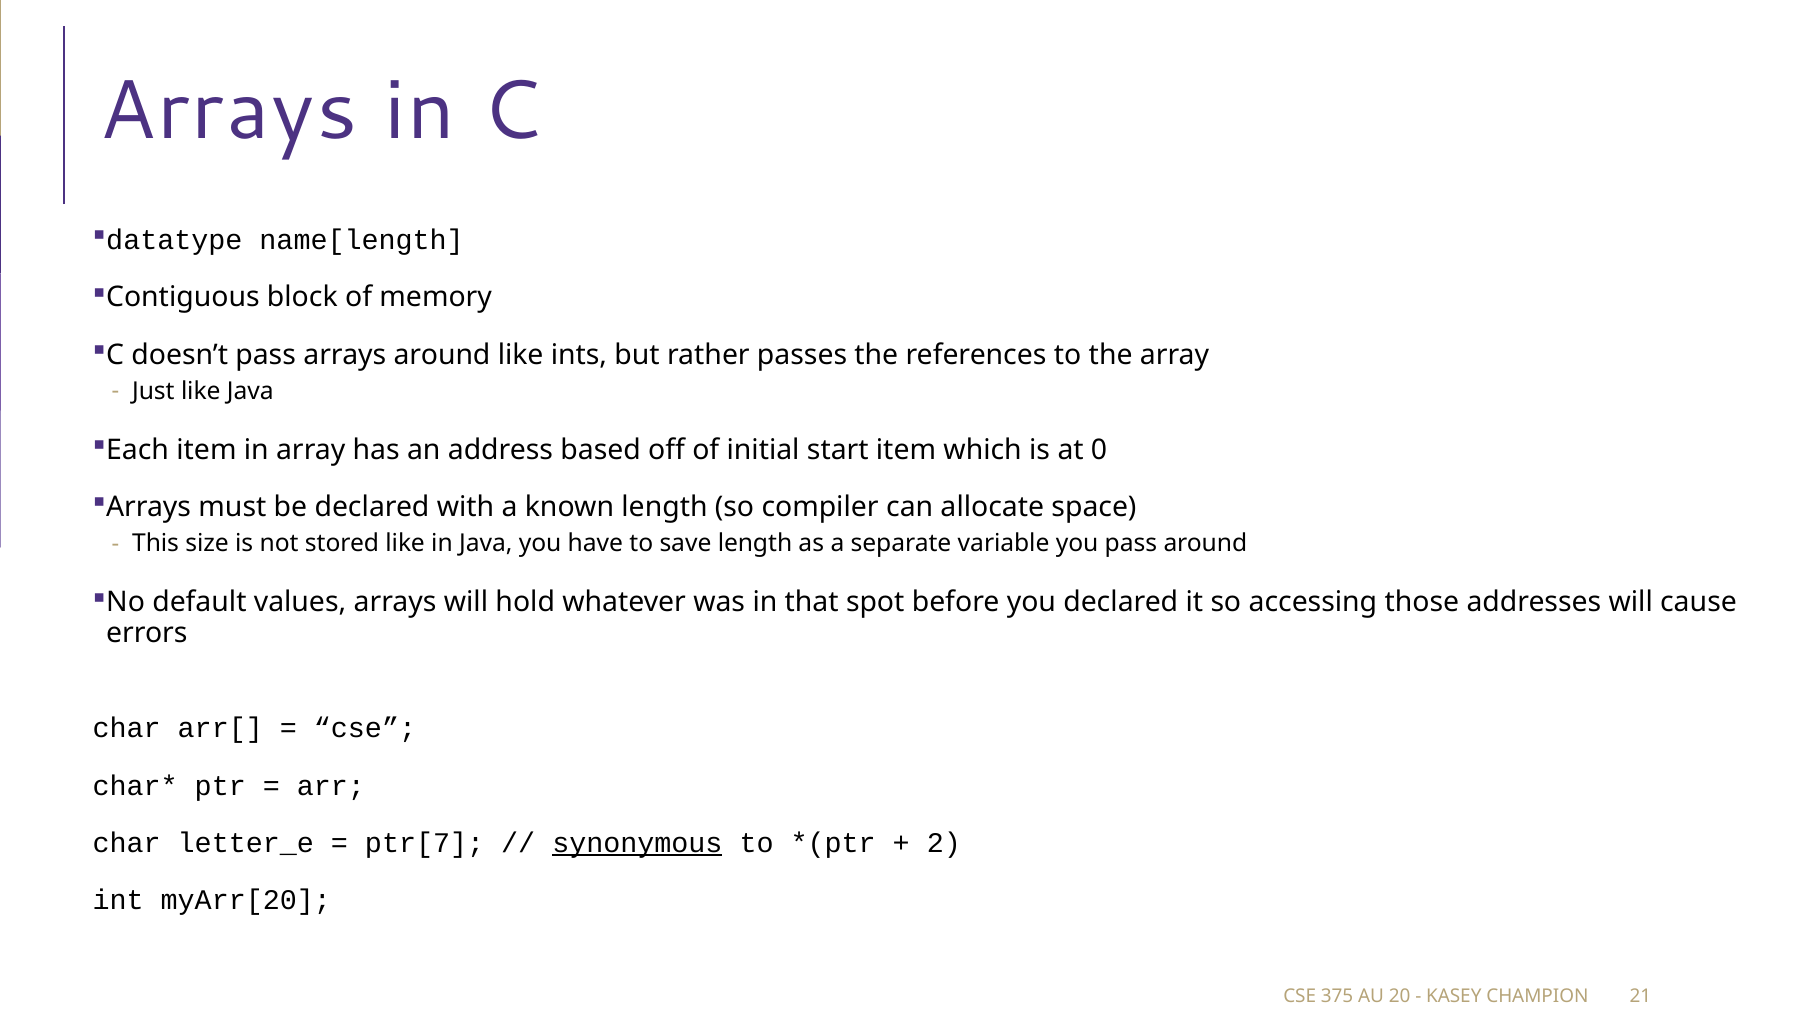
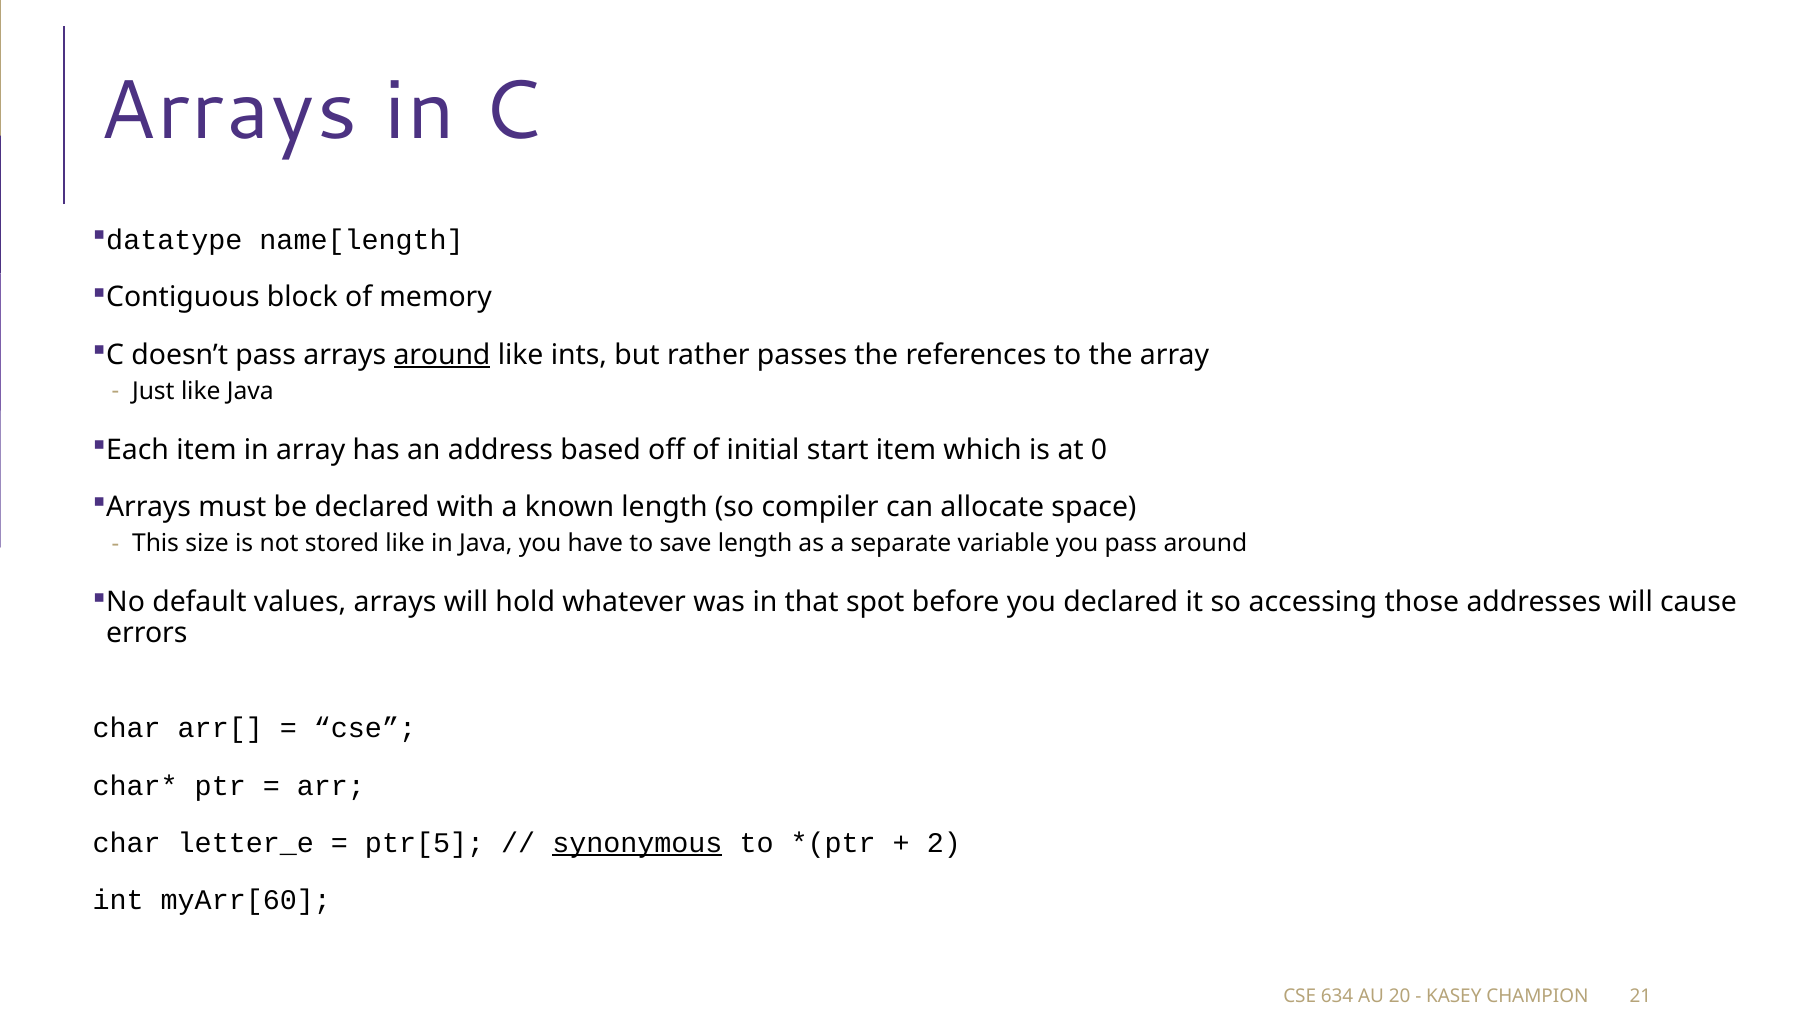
around underline: none -> present (442, 355)
ptr[7: ptr[7 -> ptr[5 (425, 843)
myArr[20: myArr[20 -> myArr[60 (246, 900)
375: 375 -> 634 (1337, 996)
